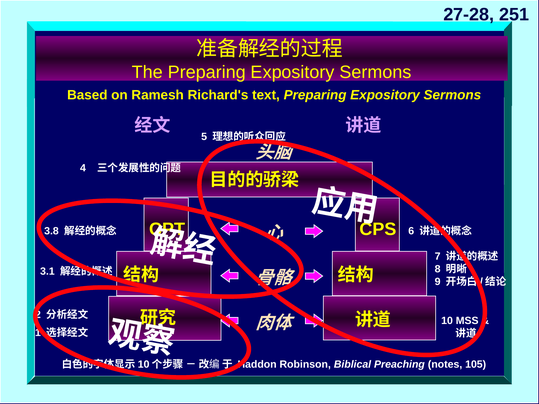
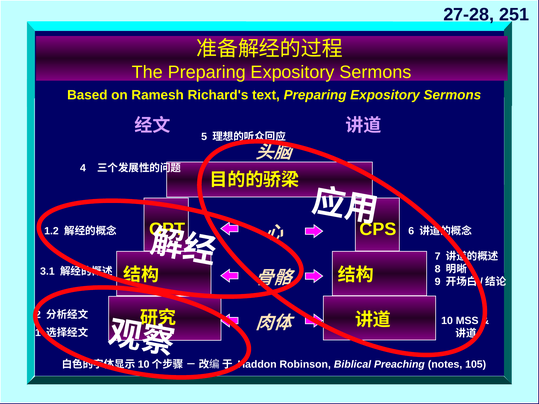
3.8: 3.8 -> 1.2 (51, 231)
